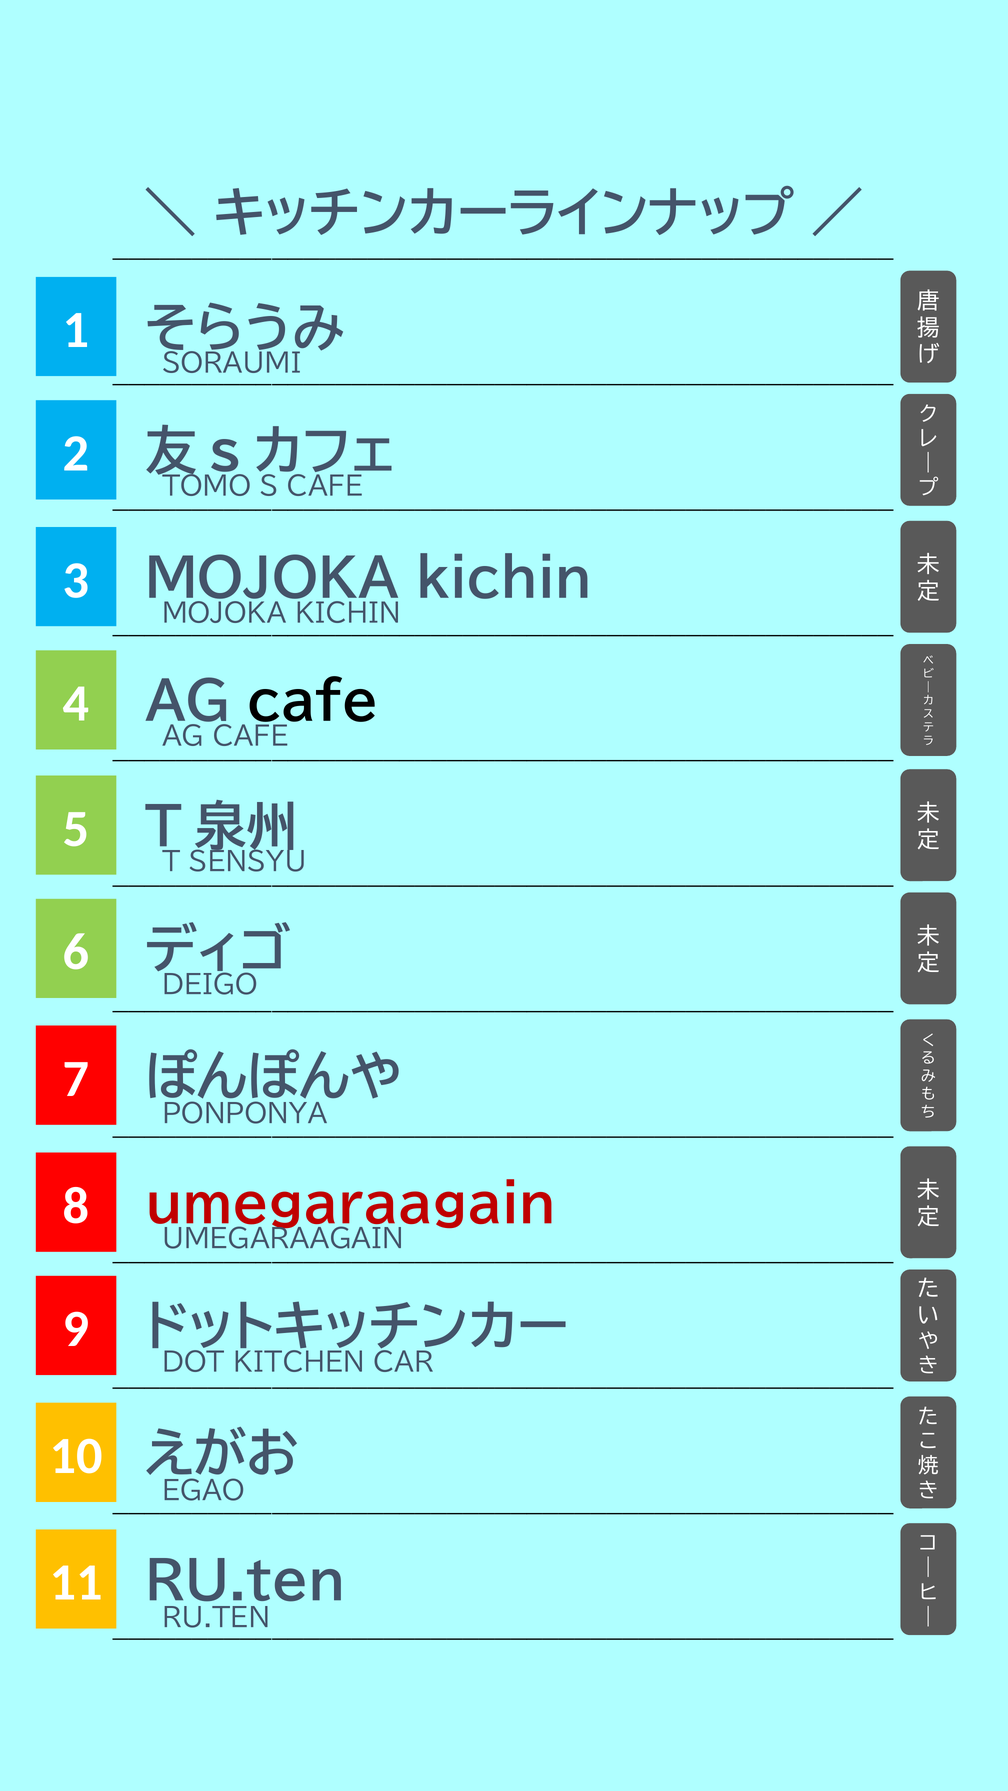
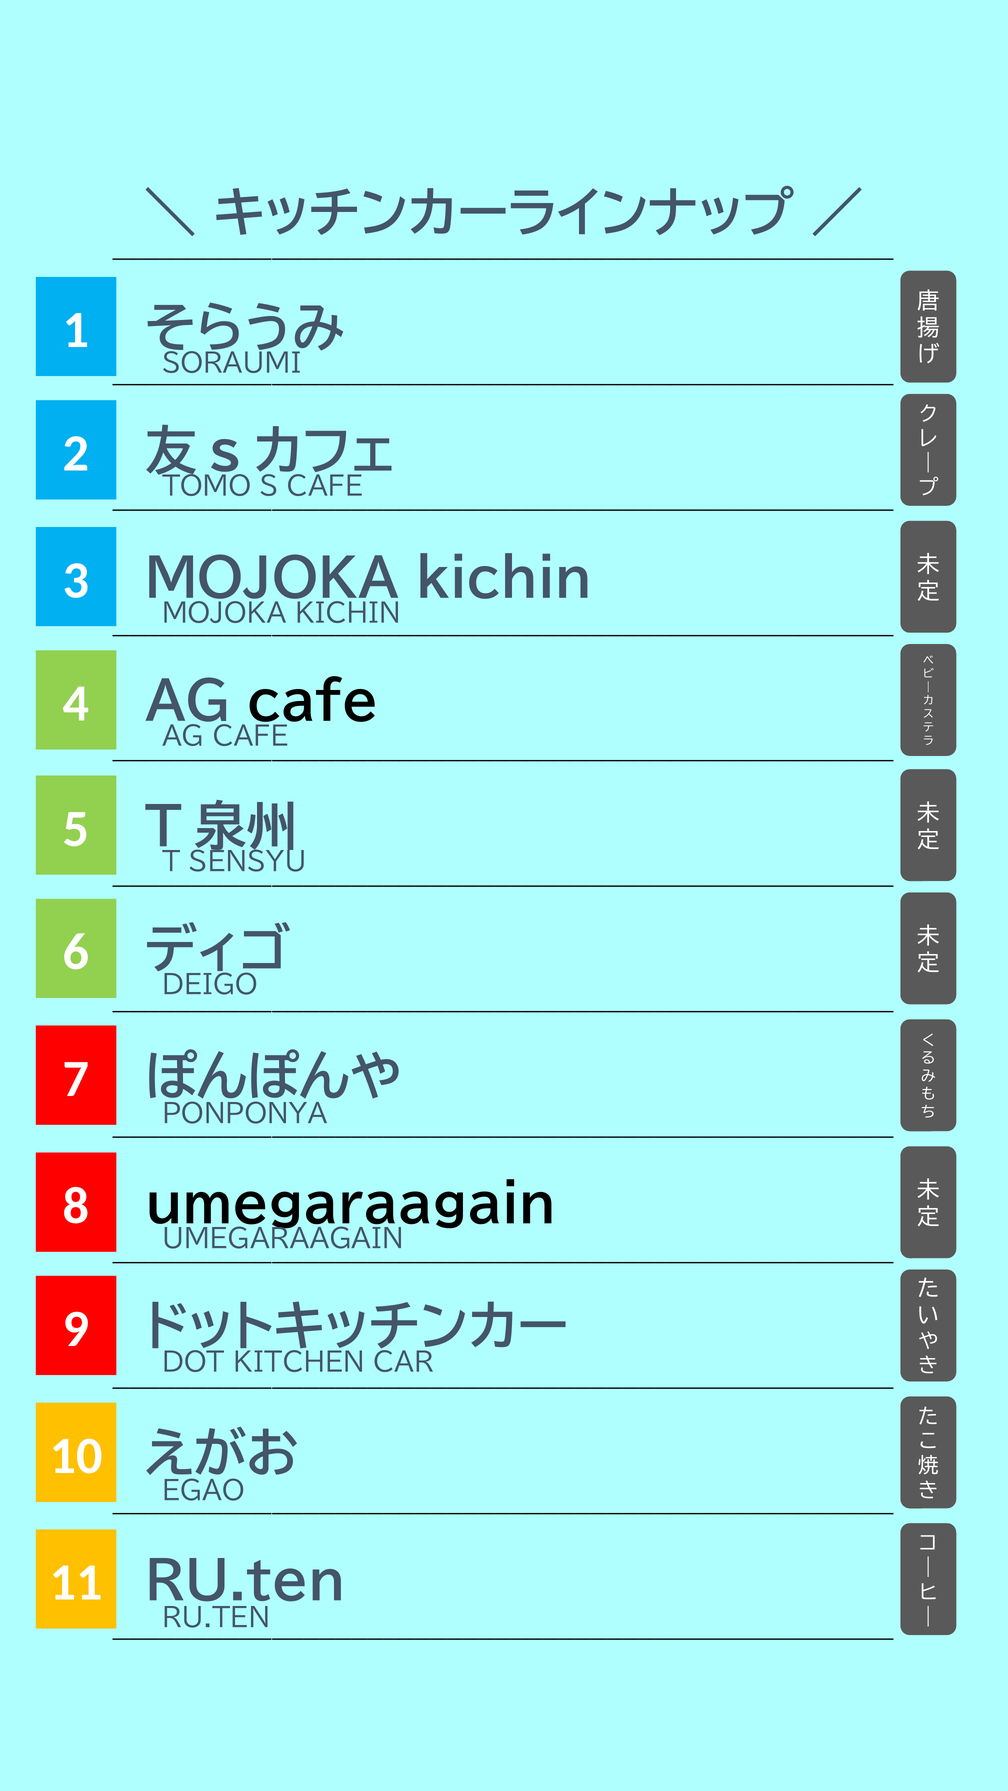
umegaraagain colour: red -> black (351, 1206)
